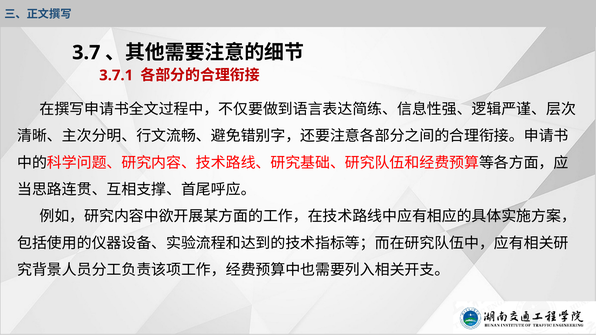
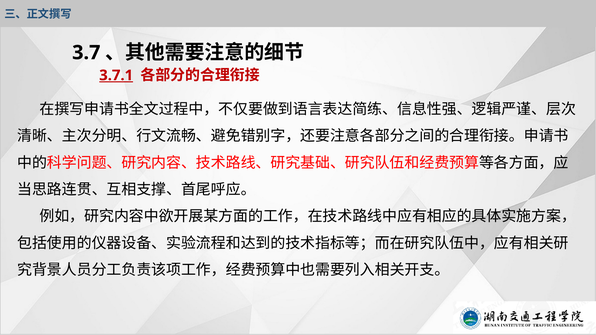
3.7.1 underline: none -> present (116, 75)
